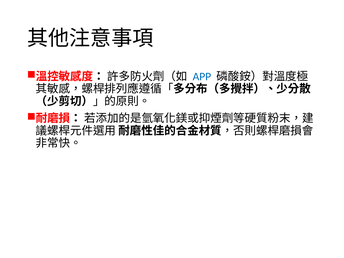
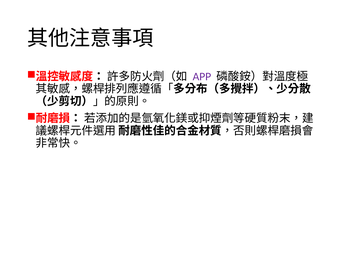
APP colour: blue -> purple (202, 77)
